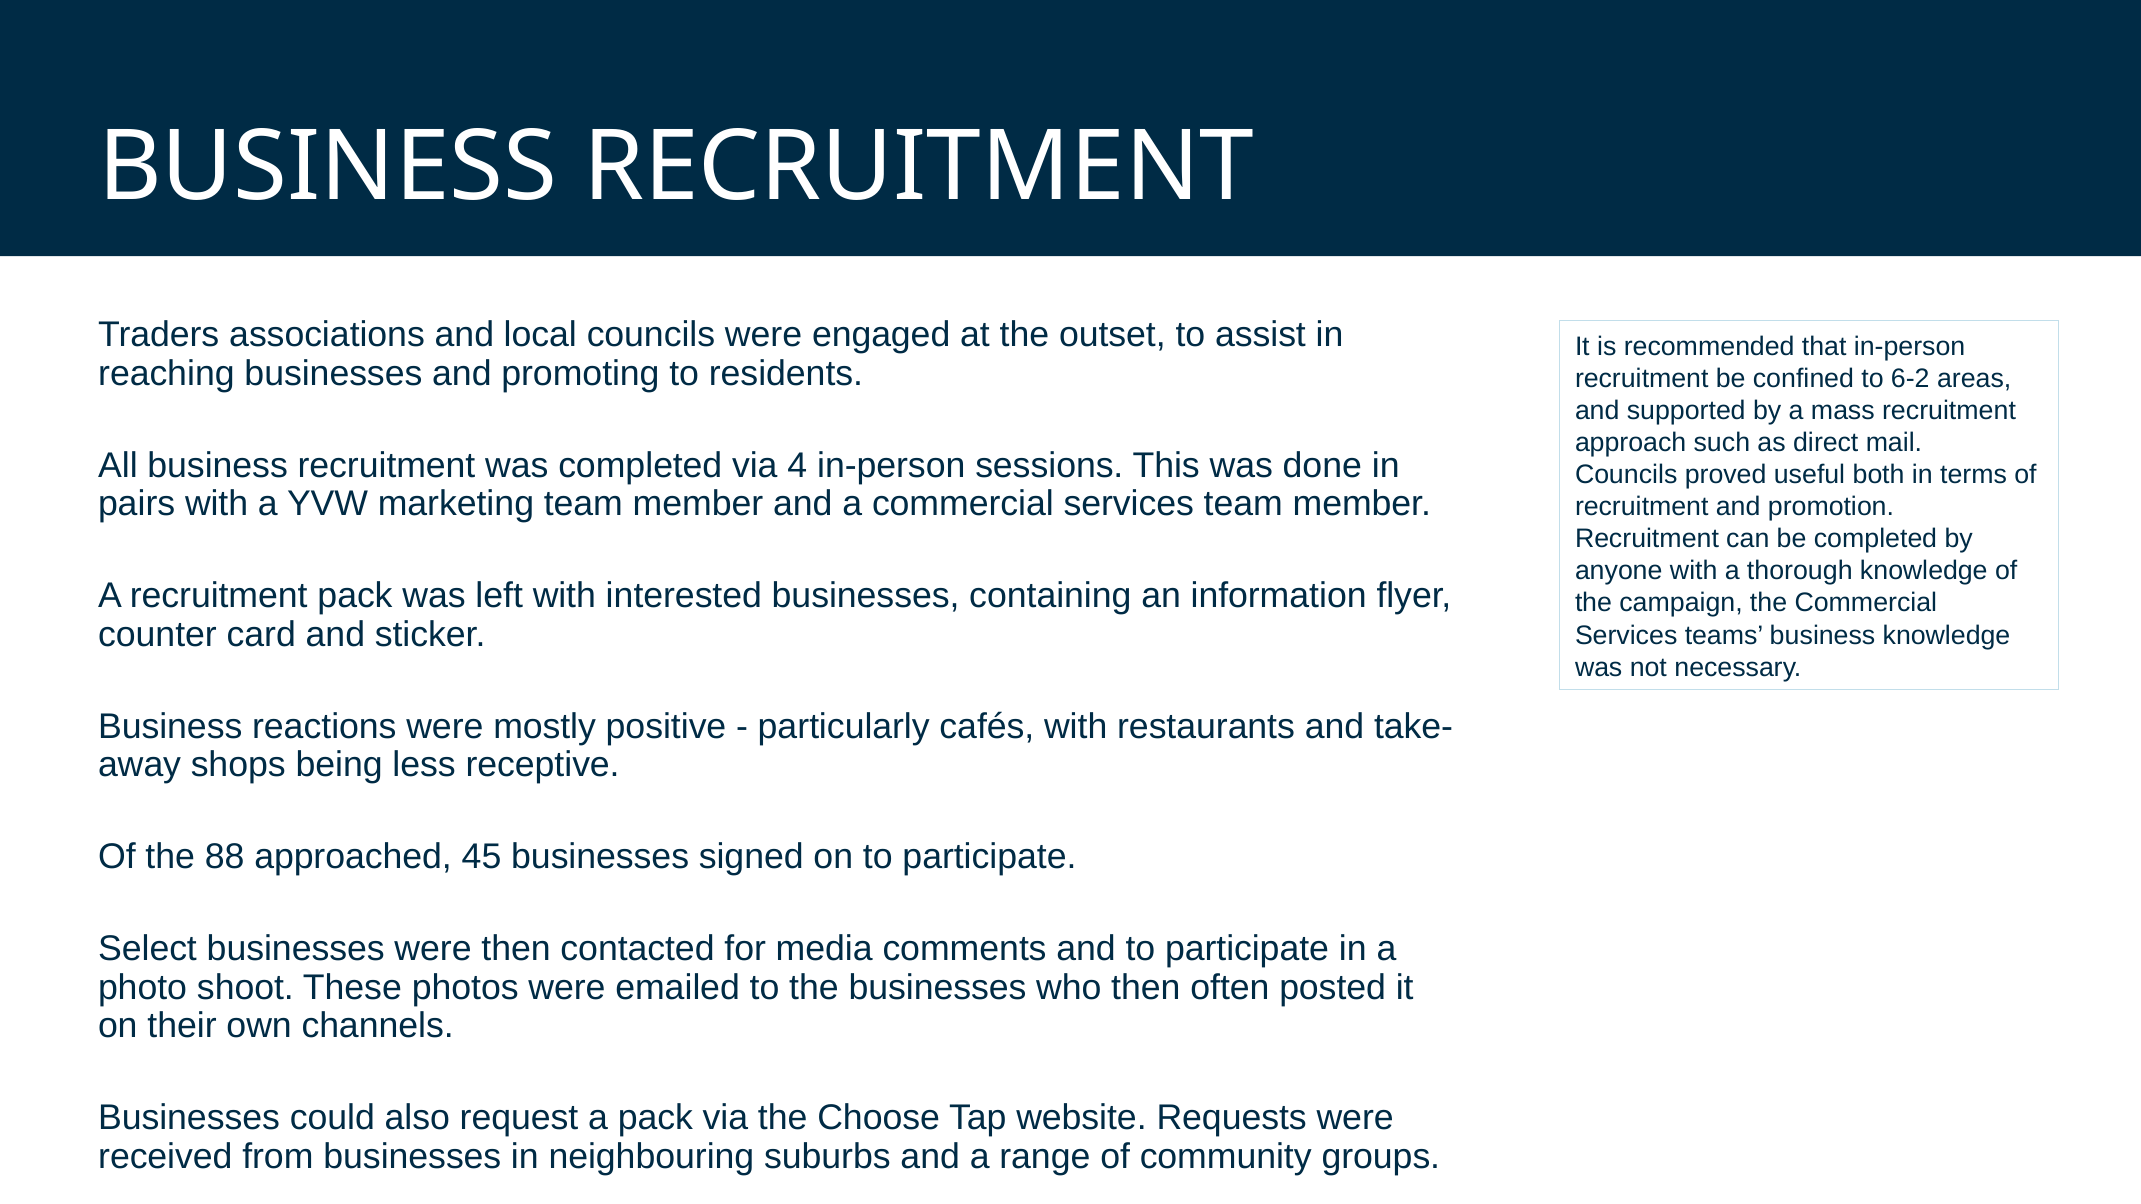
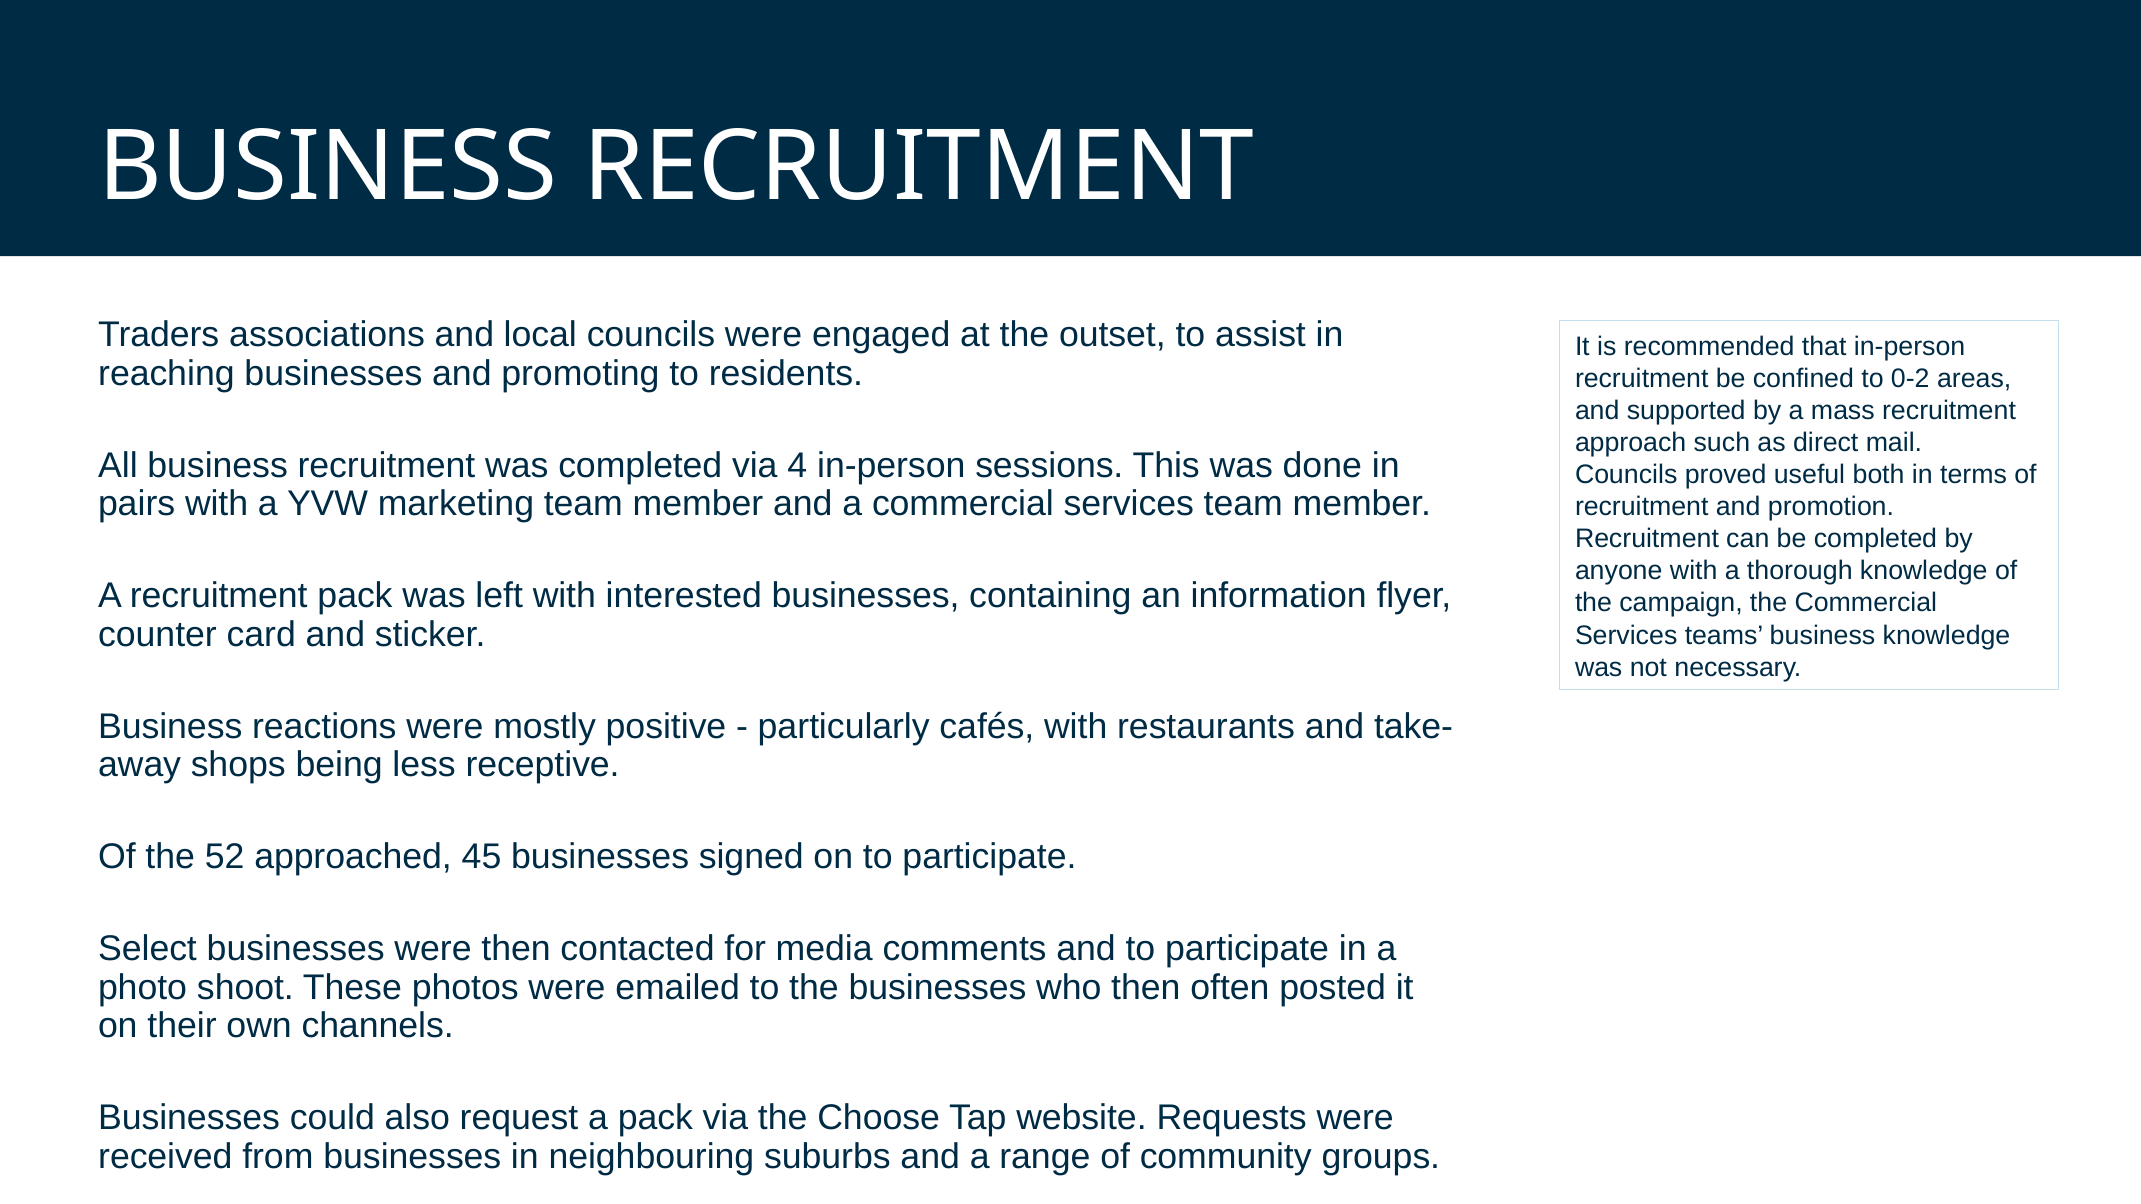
6-2: 6-2 -> 0-2 (1910, 378)
88: 88 -> 52 (225, 857)
